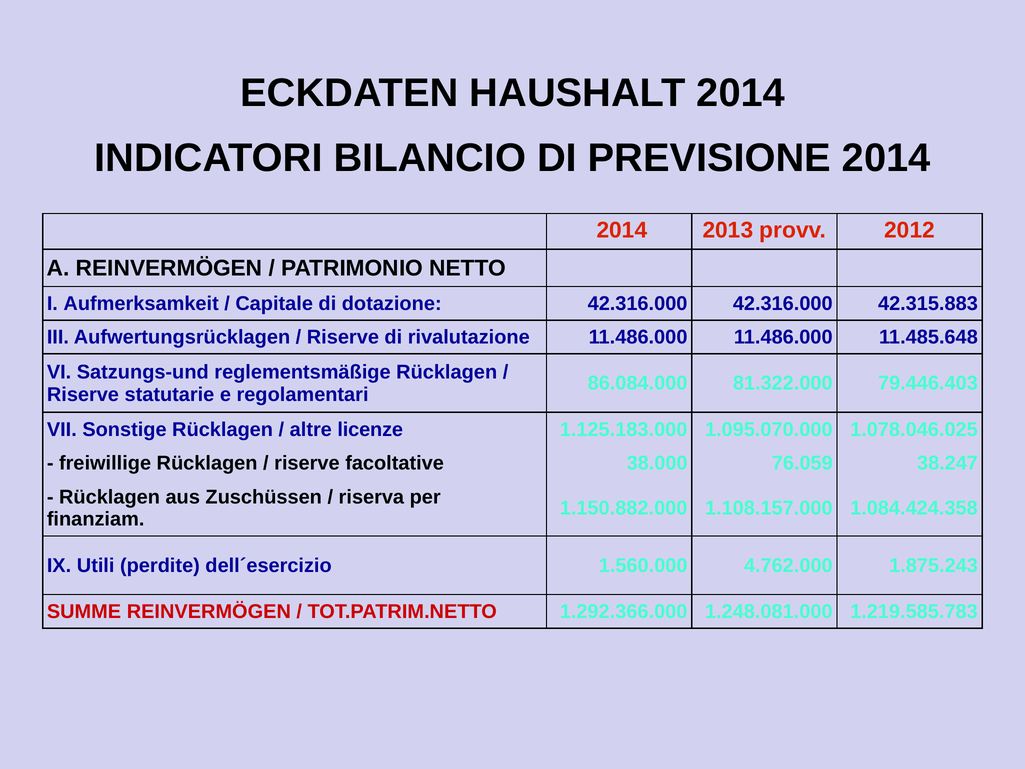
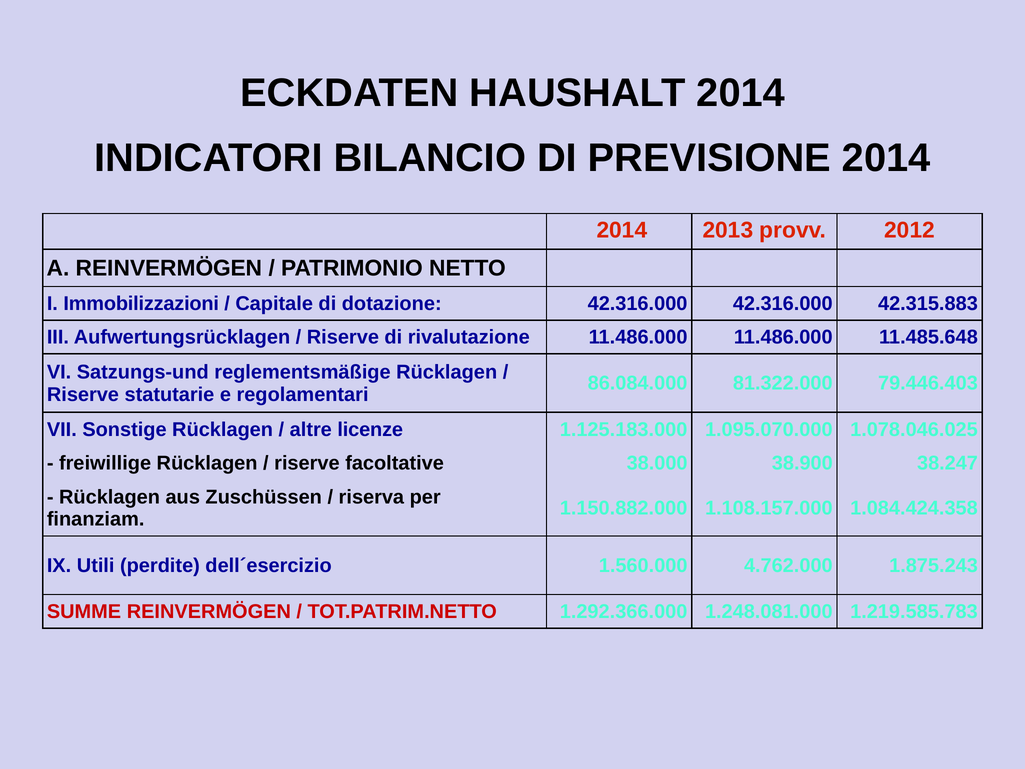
Aufmerksamkeit: Aufmerksamkeit -> Immobilizzazioni (141, 304)
76.059: 76.059 -> 38.900 (802, 463)
